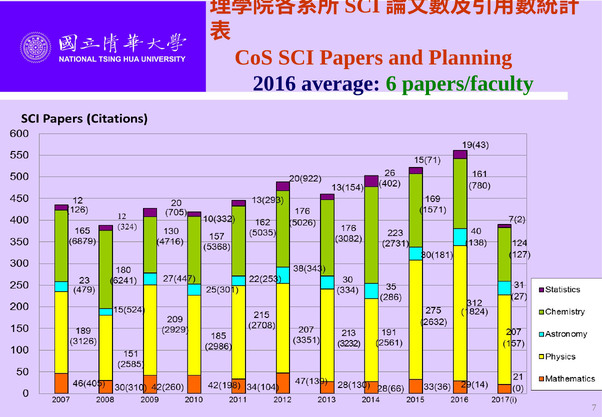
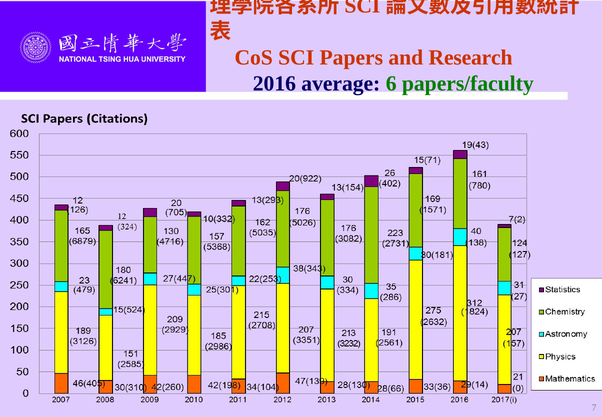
Planning: Planning -> Research (471, 58)
